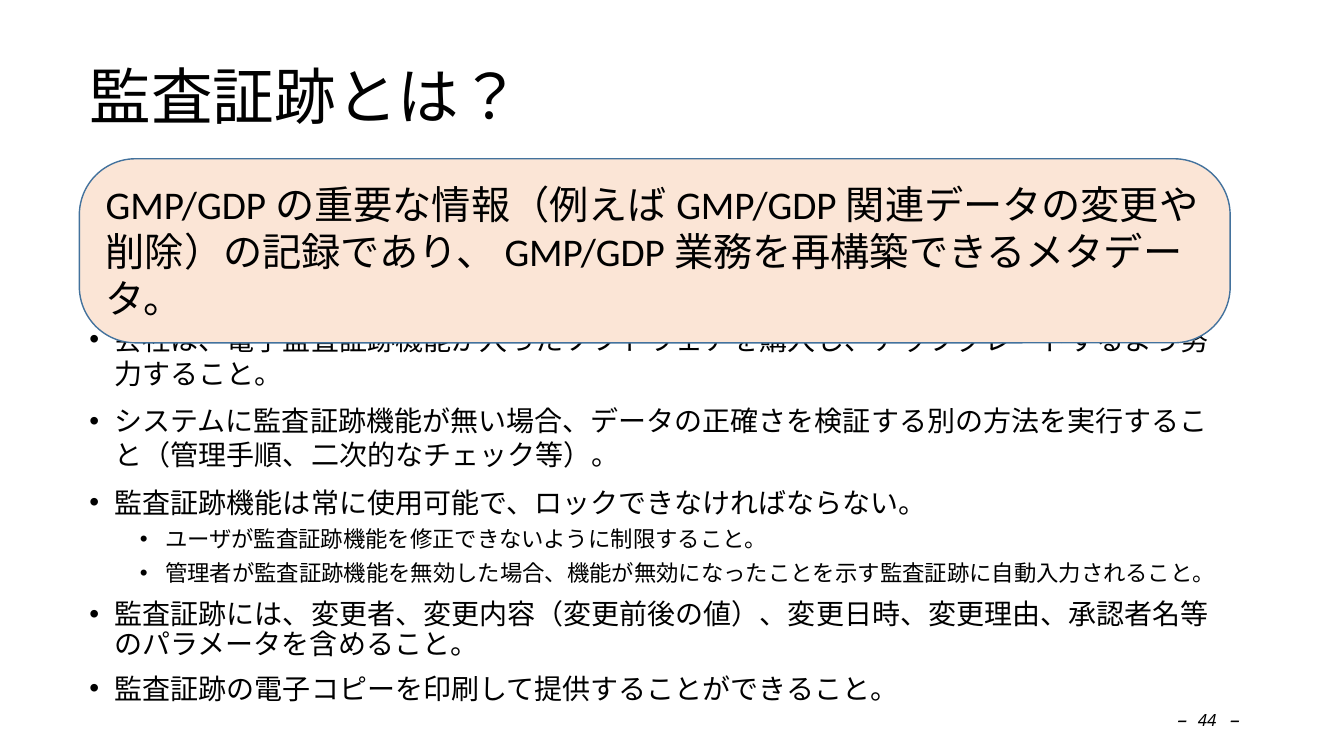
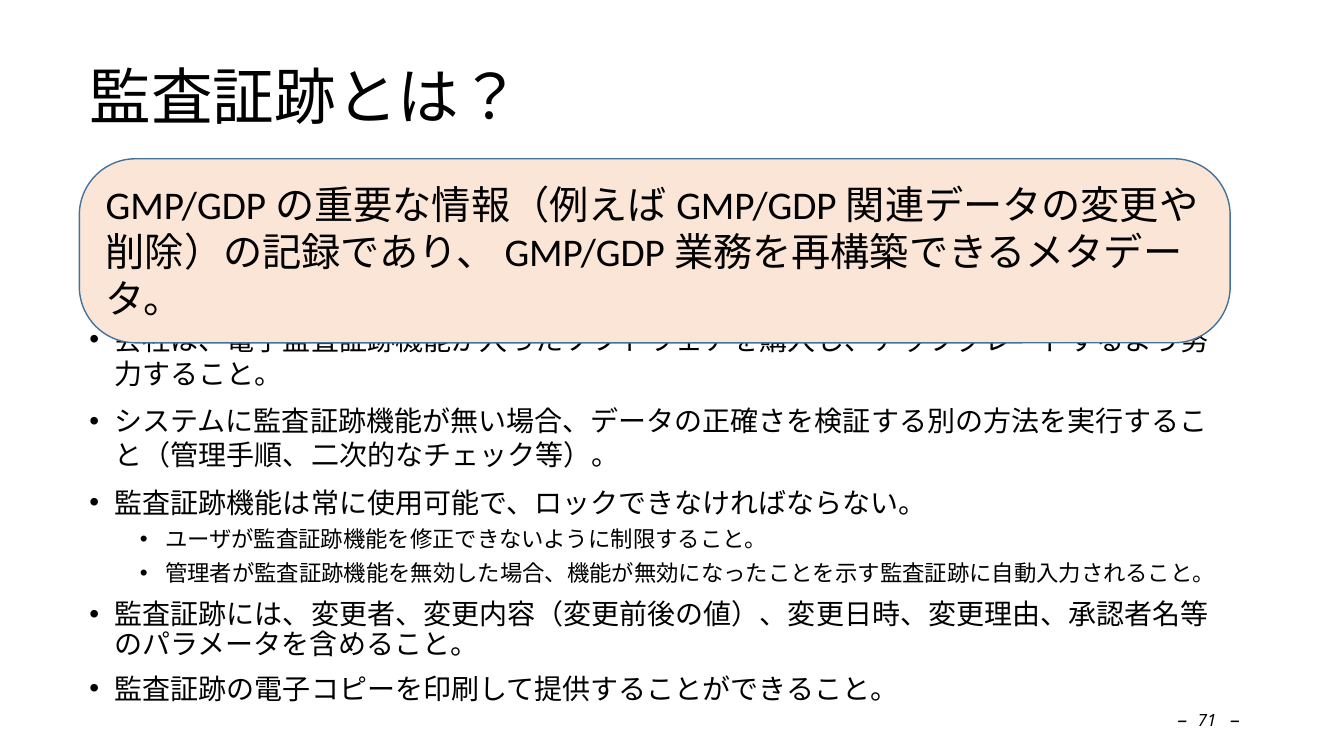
44: 44 -> 71 (1207, 721)
